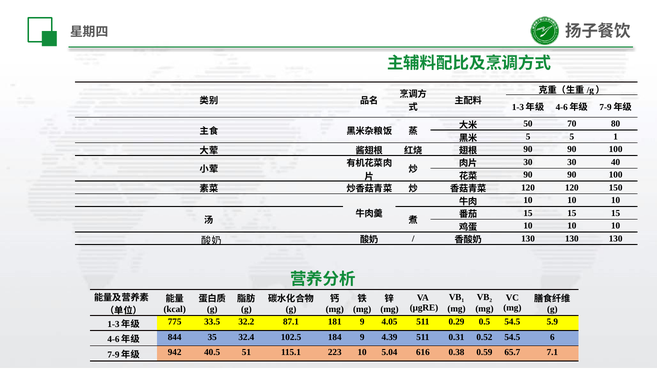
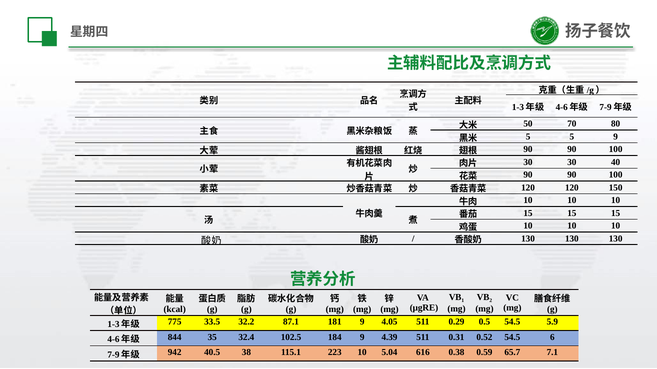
5 1: 1 -> 9 (616, 137)
51: 51 -> 38 (246, 353)
